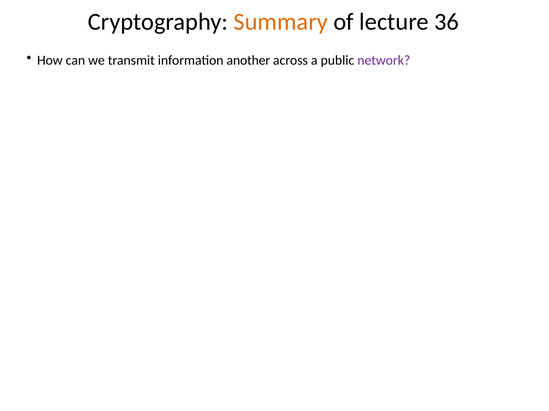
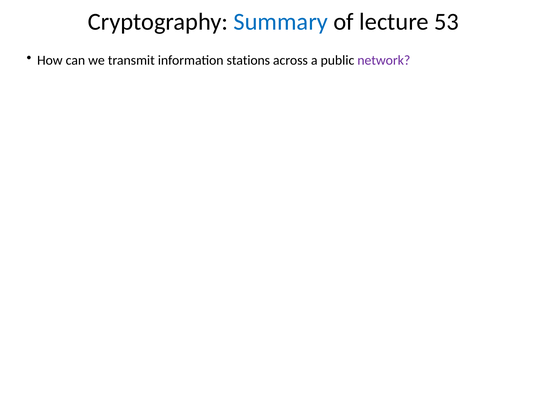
Summary colour: orange -> blue (281, 22)
36: 36 -> 53 (447, 22)
another: another -> stations (248, 60)
